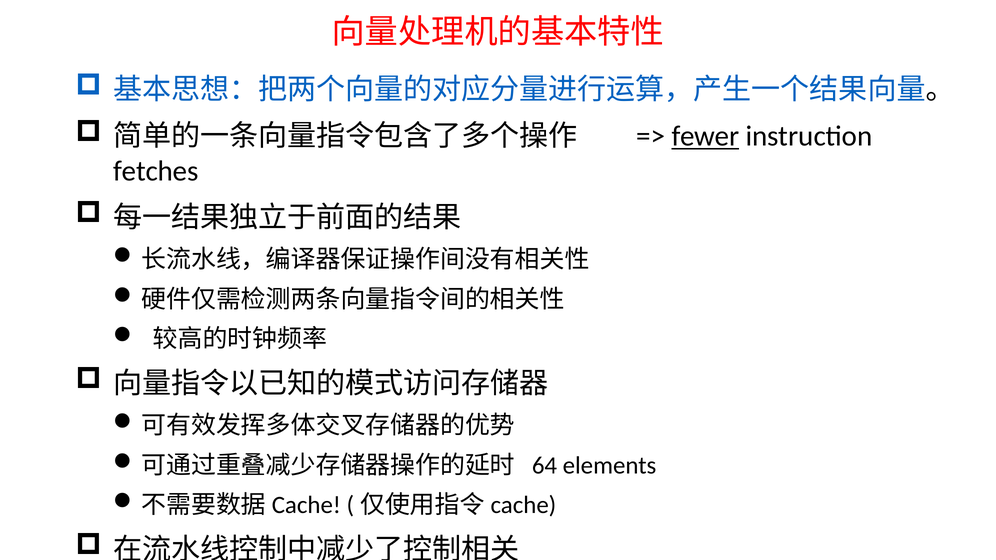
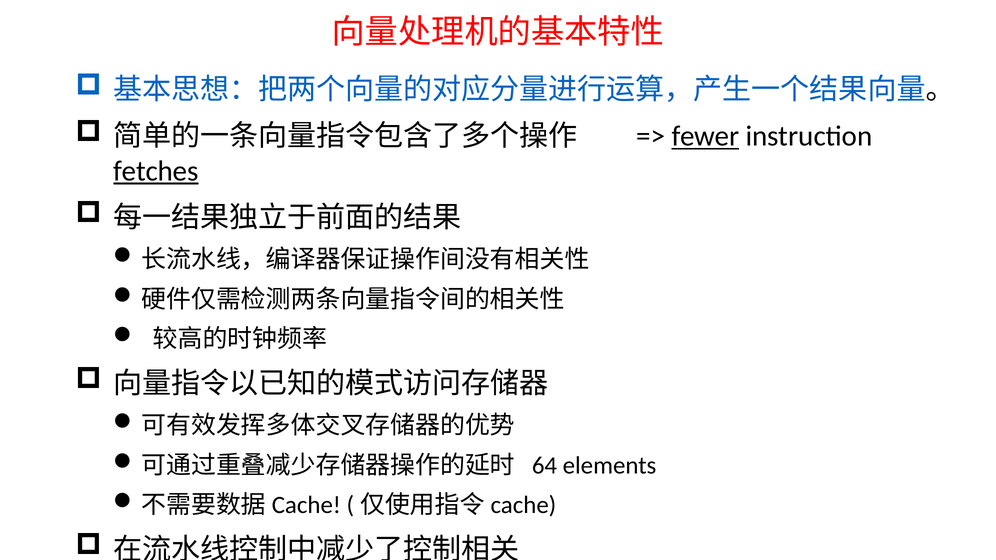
fetches underline: none -> present (156, 171)
